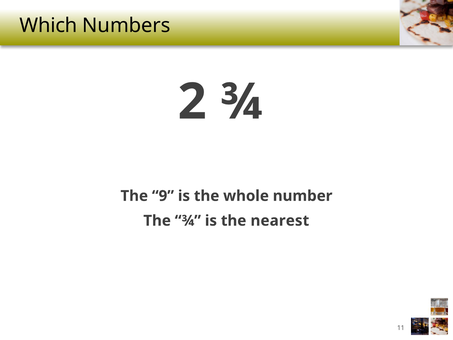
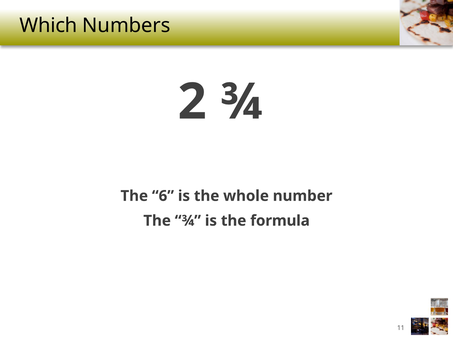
9: 9 -> 6 (163, 196)
nearest: nearest -> formula (280, 221)
